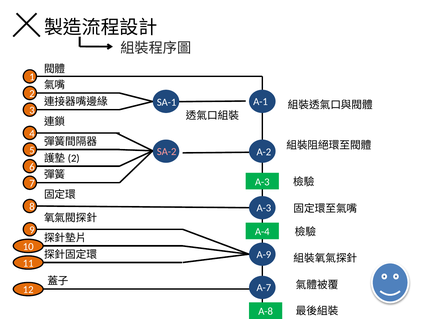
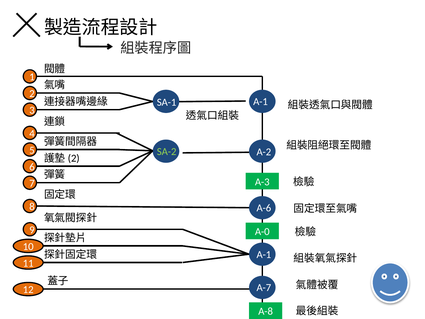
SA-2 colour: pink -> light green (167, 151)
A-3: A-3 -> A-6 (264, 208)
A-4: A-4 -> A-0 (262, 231)
A-9: A-9 -> A-1 (264, 254)
